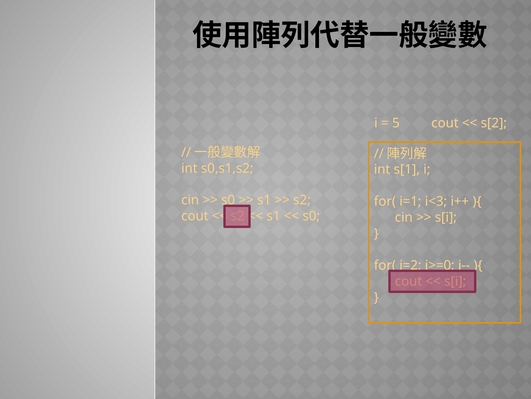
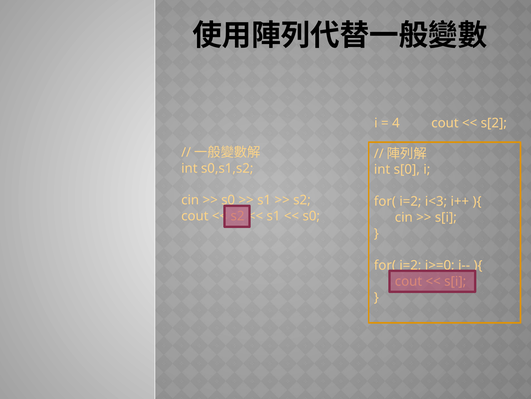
5: 5 -> 4 (396, 123)
s[1: s[1 -> s[0 (407, 169)
i=1: i=1 -> i=2 (410, 201)
